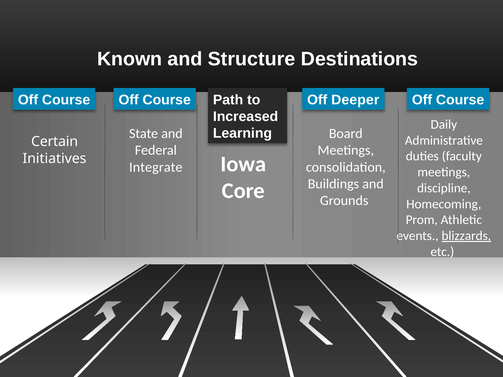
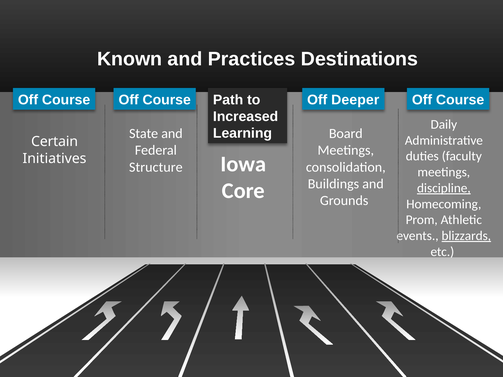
Structure: Structure -> Practices (252, 59)
Integrate: Integrate -> Structure (156, 167)
discipline underline: none -> present (444, 188)
